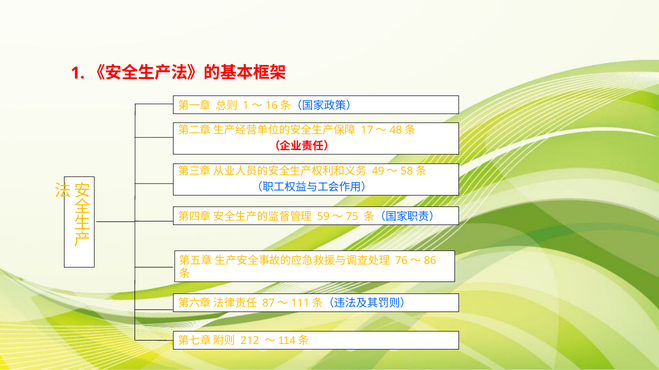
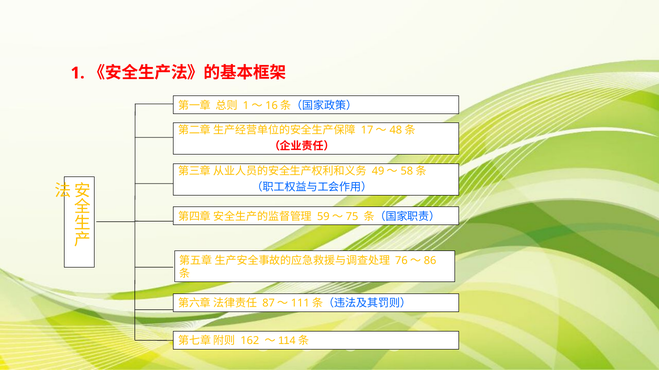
212: 212 -> 162 (250, 342)
